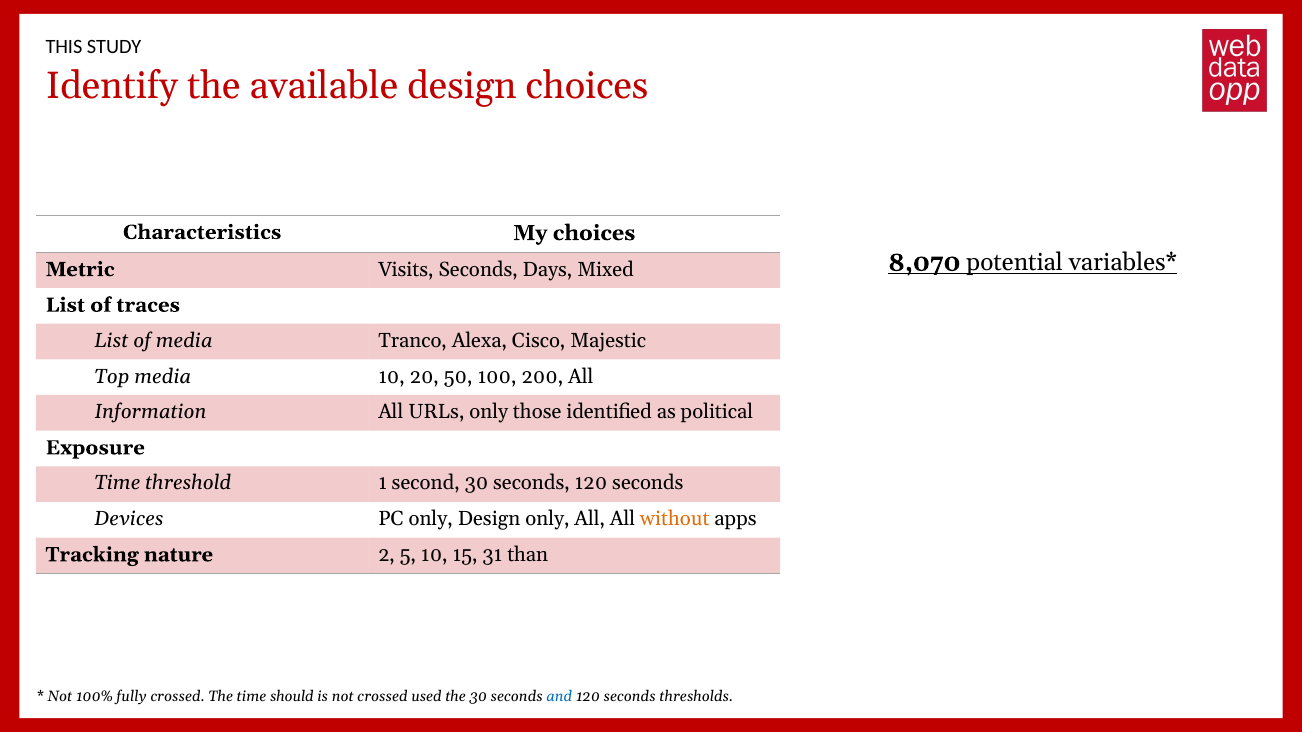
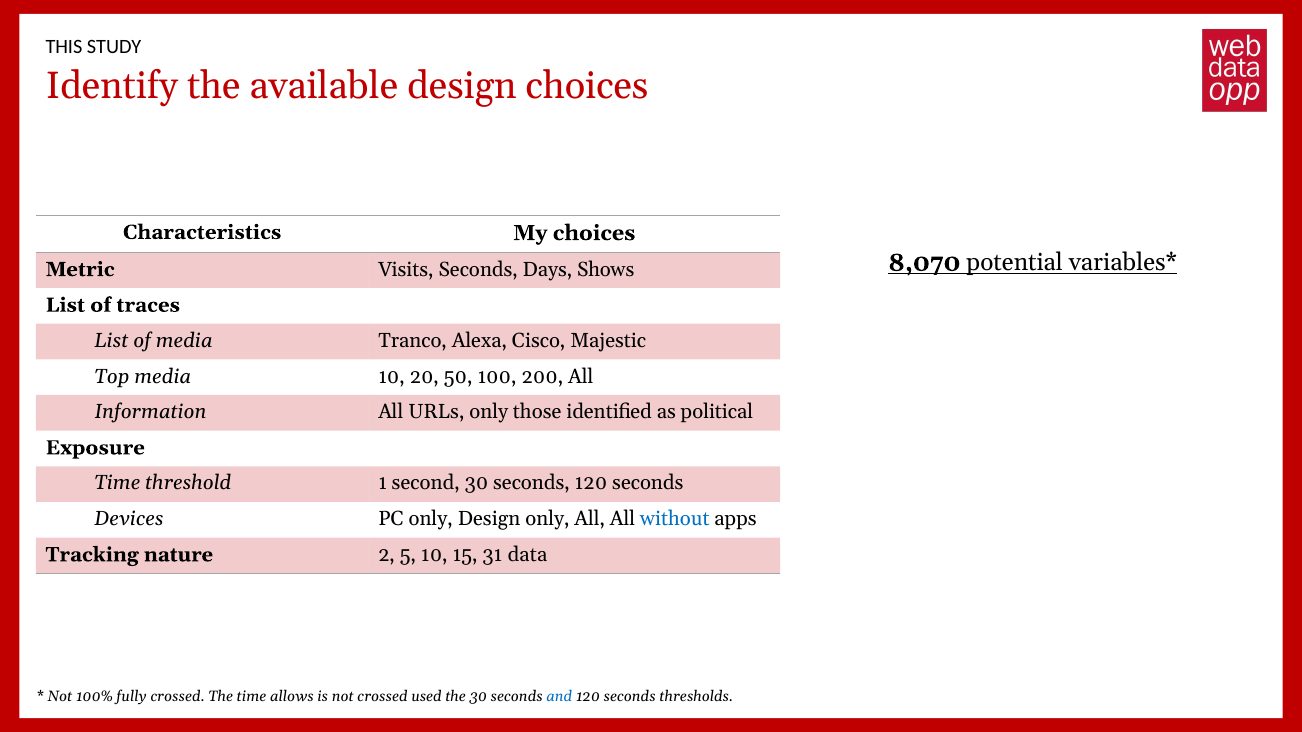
Mixed: Mixed -> Shows (606, 269)
without colour: orange -> blue (675, 519)
than: than -> data (527, 555)
should: should -> allows (292, 697)
